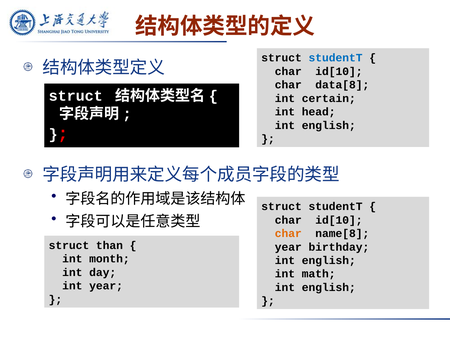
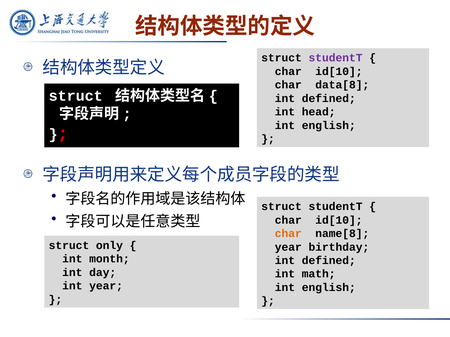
studentT colour: blue -> purple (336, 58)
certain: certain -> defined (329, 99)
than: than -> only (109, 246)
english: english -> defined (329, 261)
